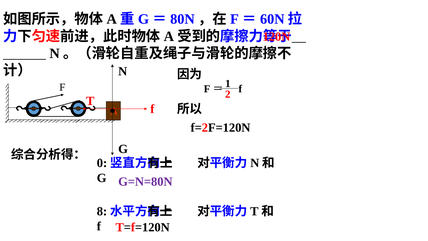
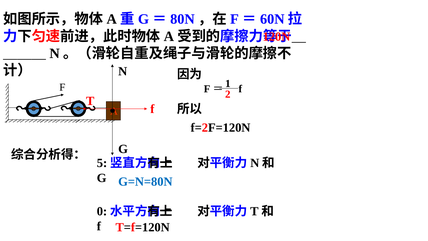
0: 0 -> 5 (102, 163)
G=N=80N colour: purple -> blue (145, 182)
8: 8 -> 0 (102, 211)
